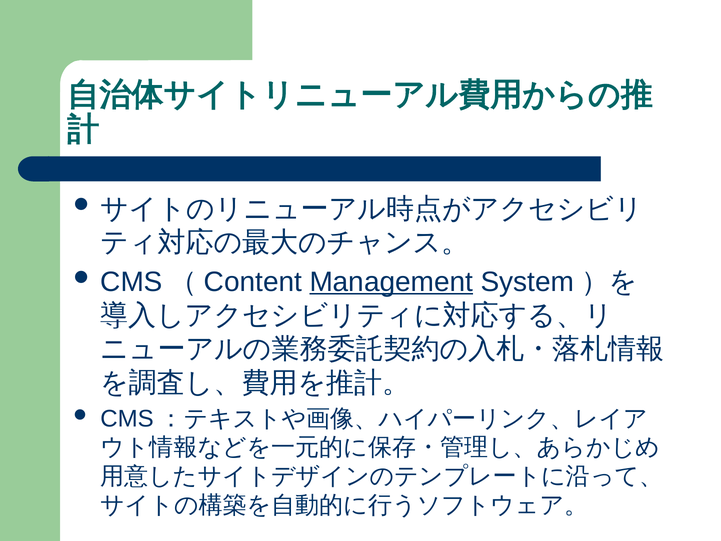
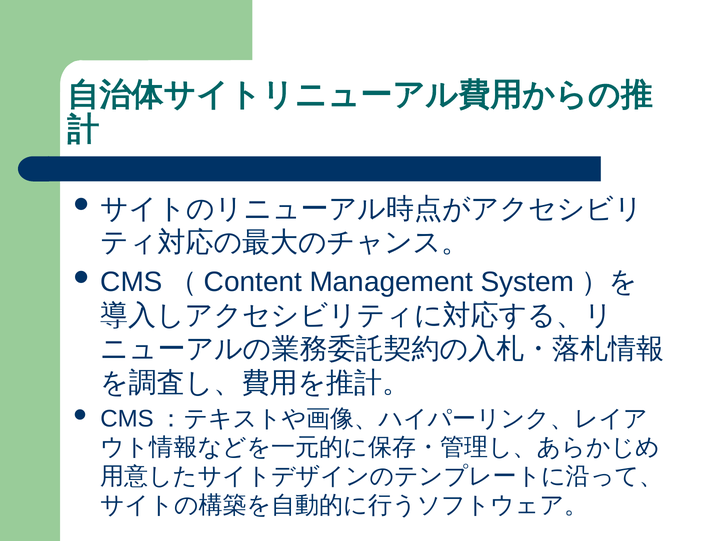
Management underline: present -> none (391, 282)
